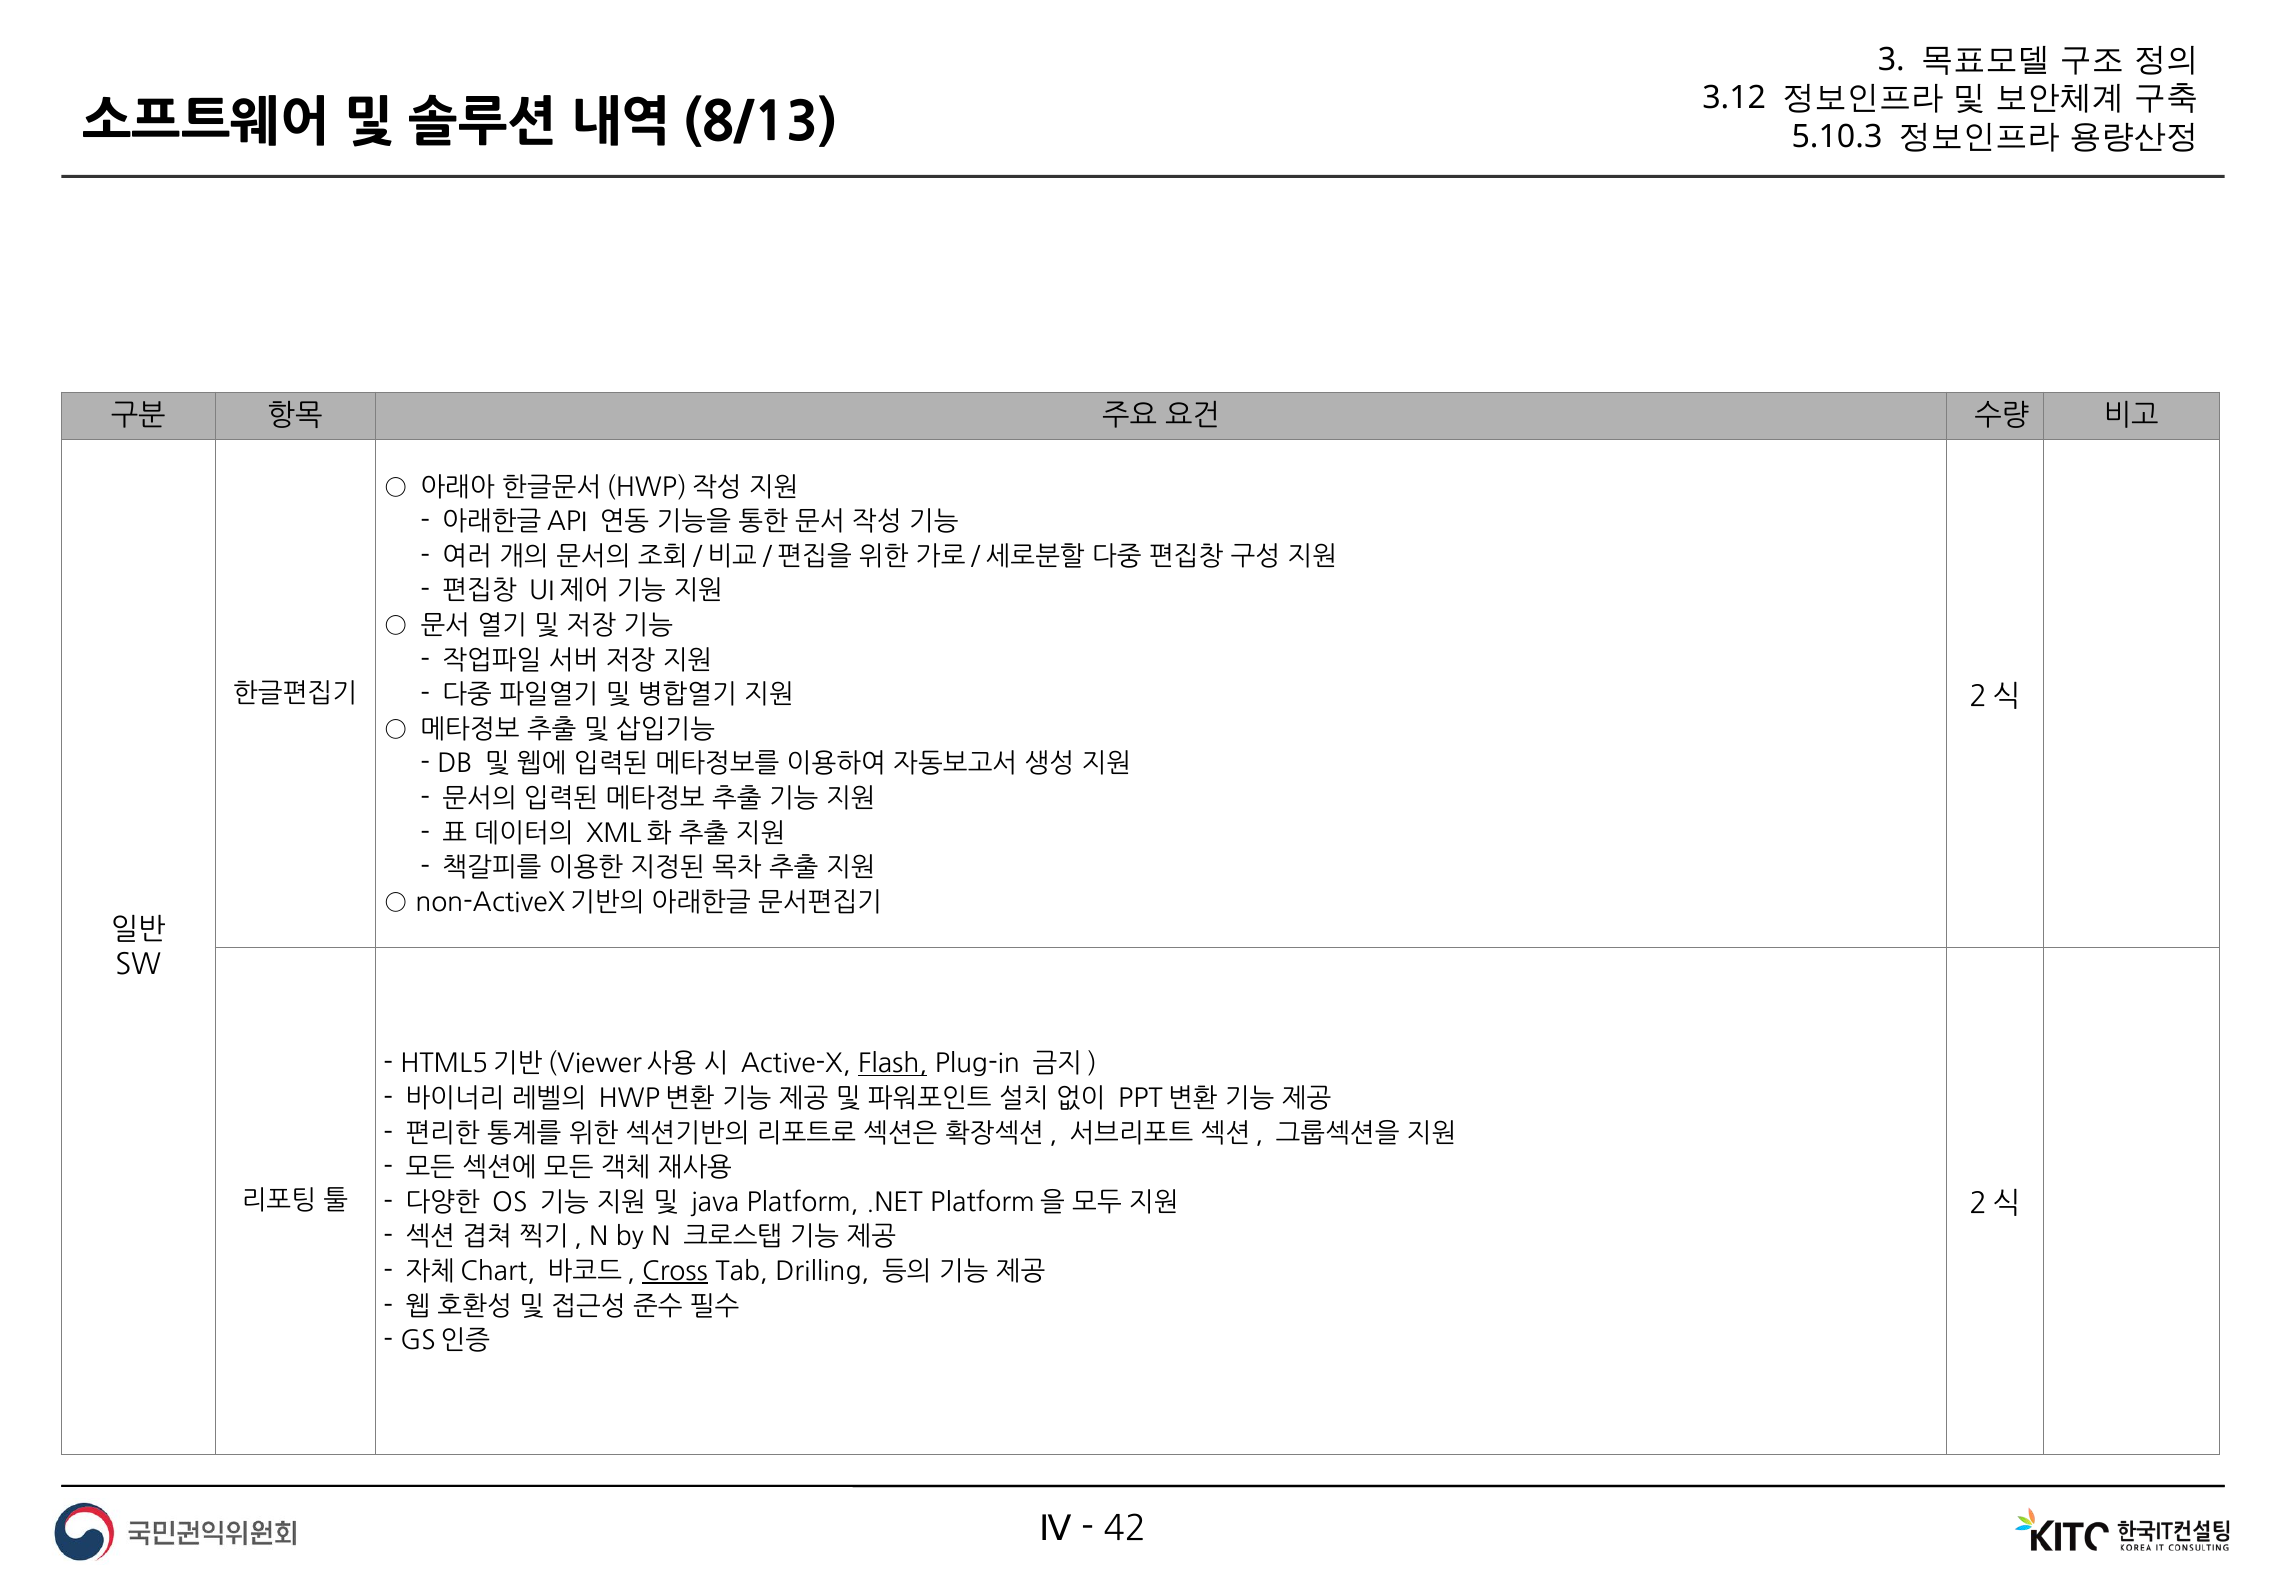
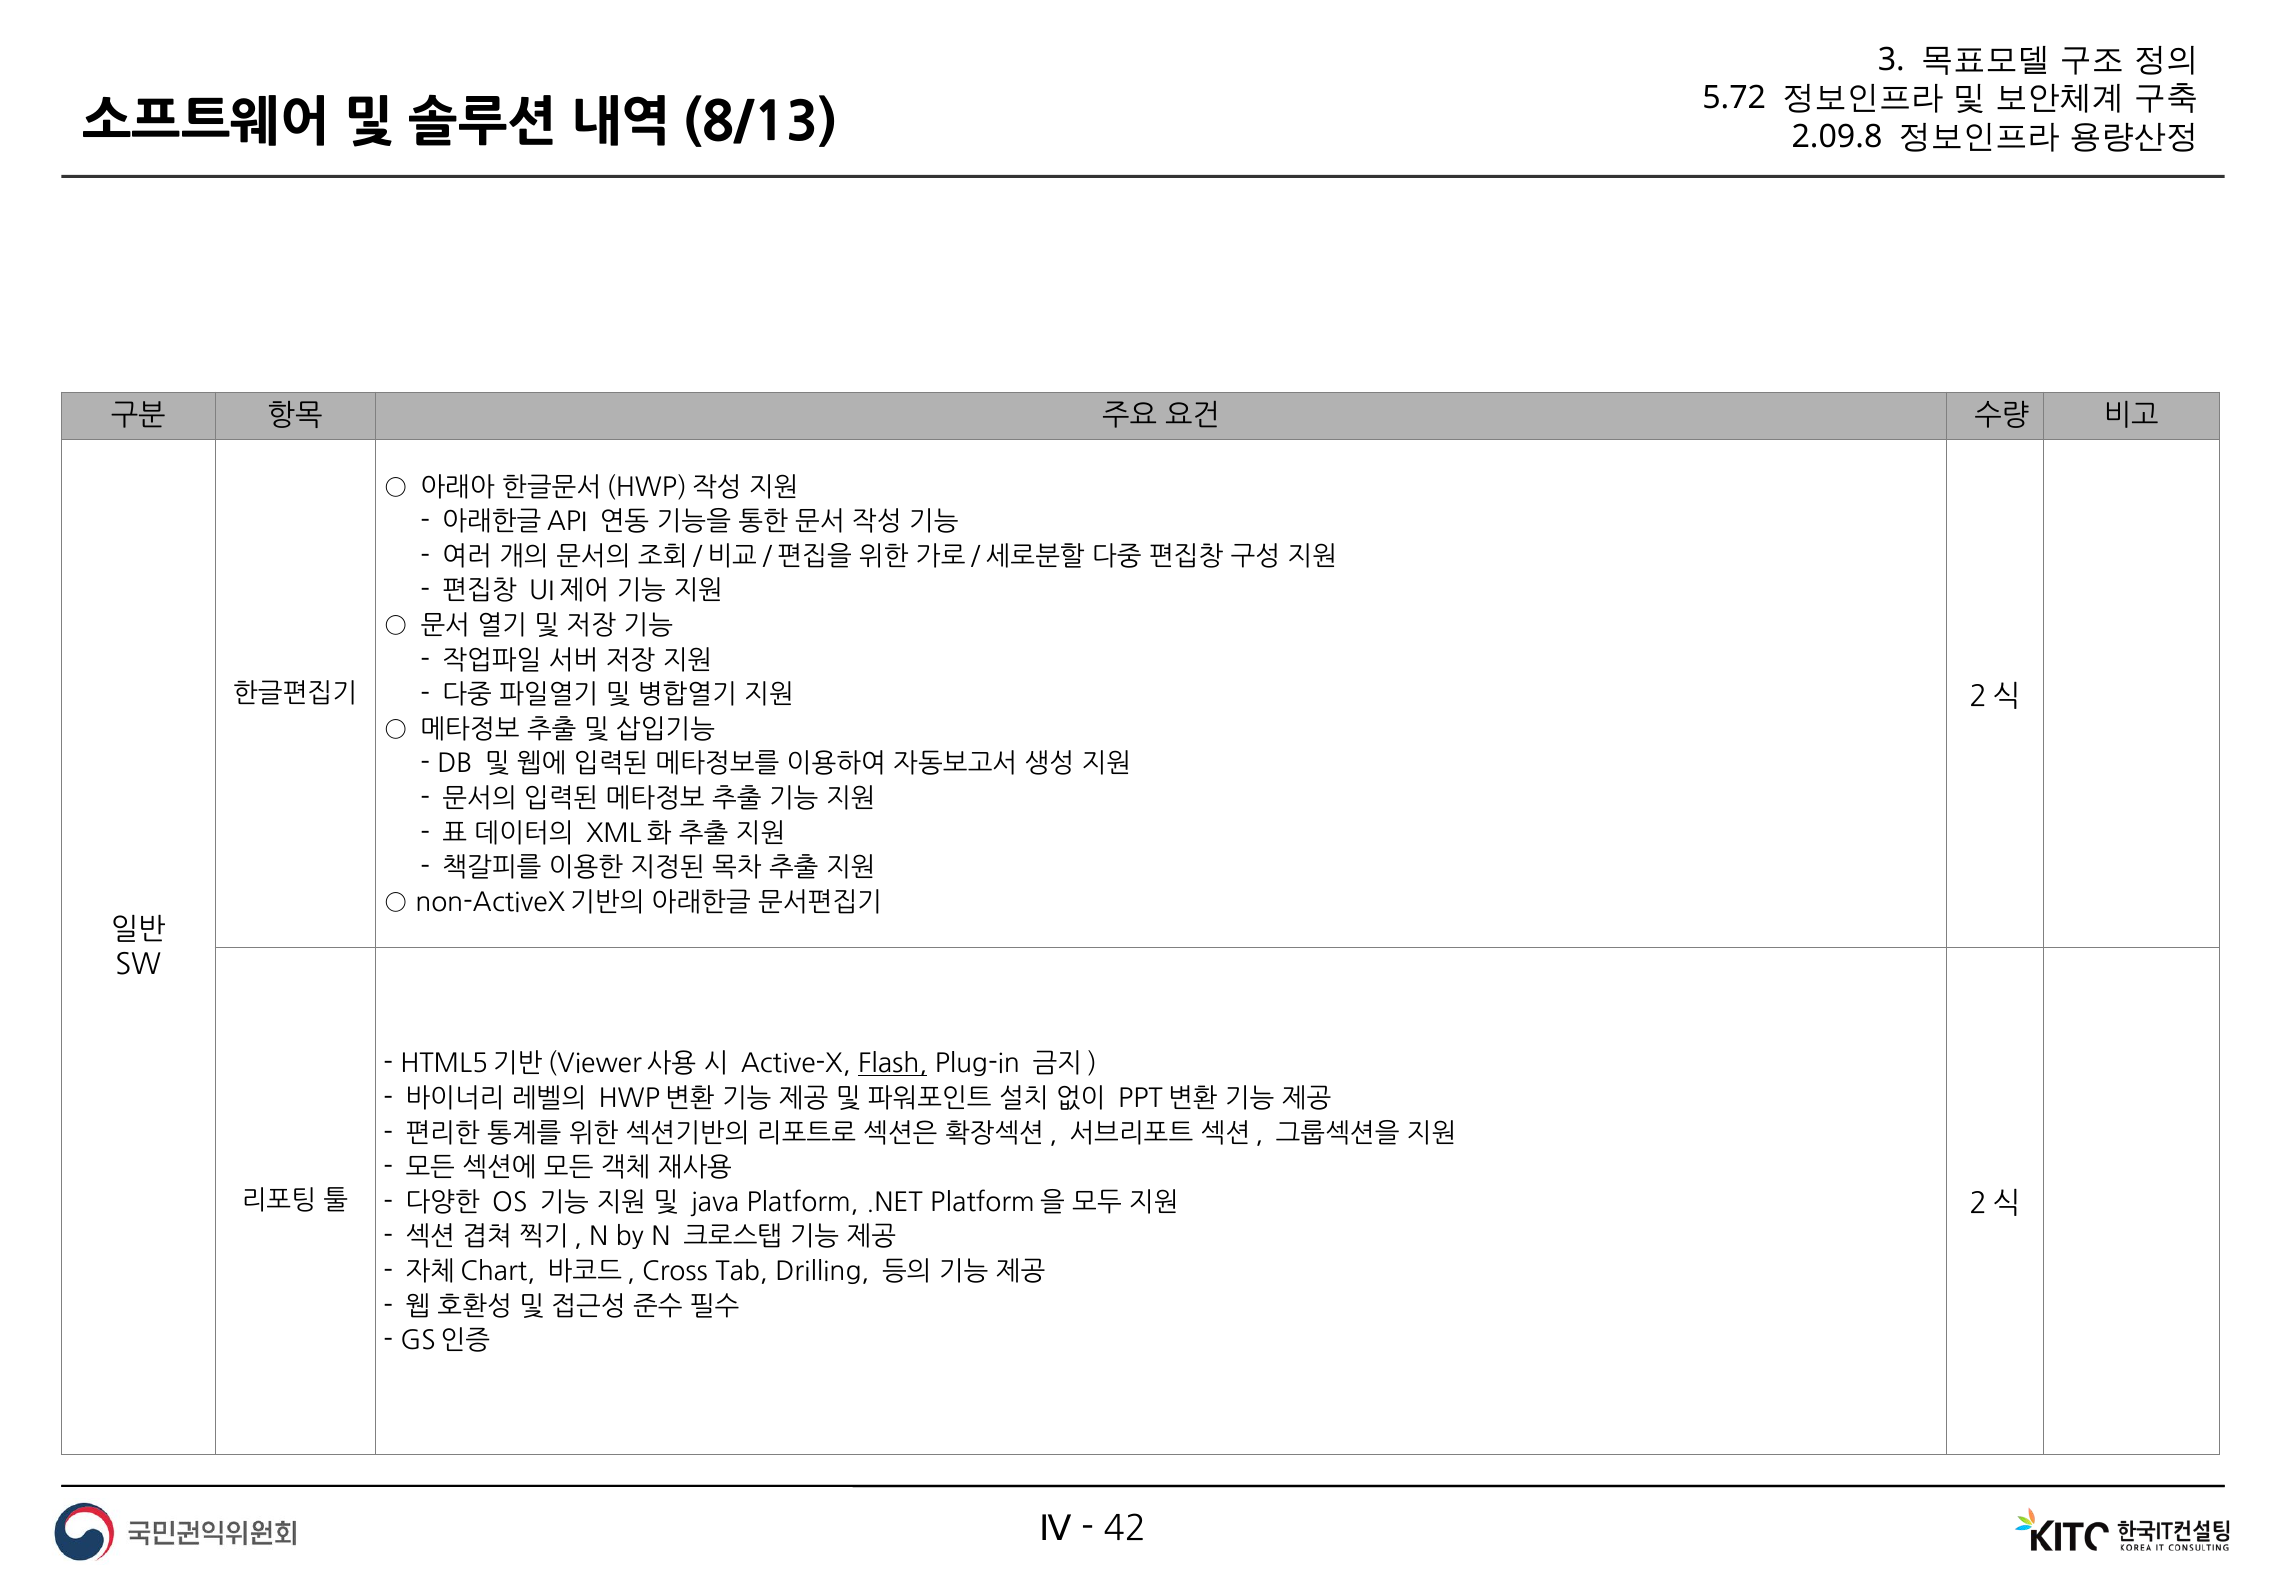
3.12: 3.12 -> 5.72 (1734, 98)
5.10.3: 5.10.3 -> 2.09.8 (1837, 137)
Cross underline: present -> none (675, 1271)
